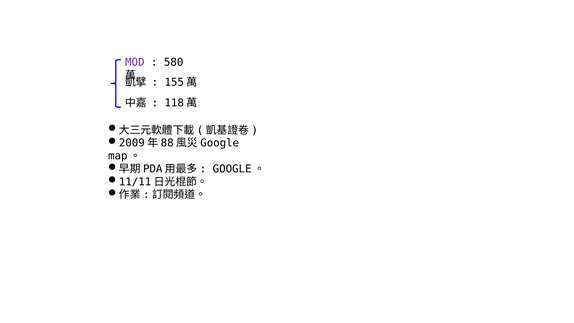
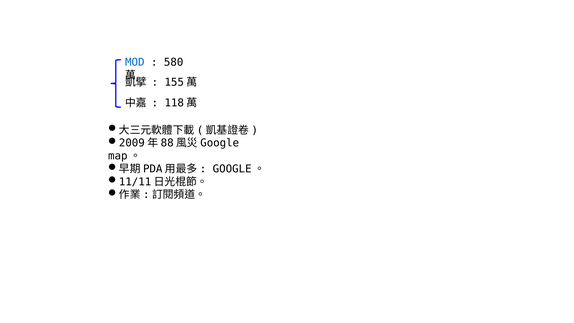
MOD colour: purple -> blue (135, 62)
